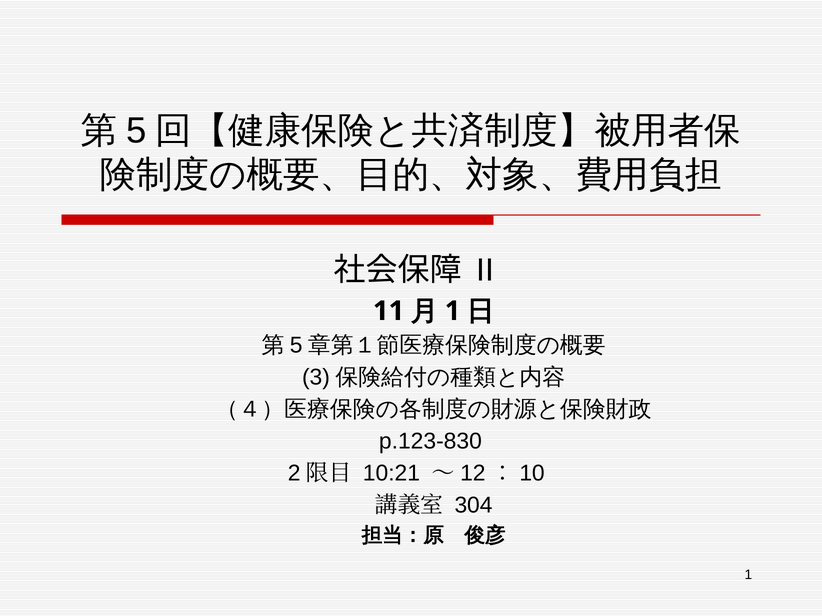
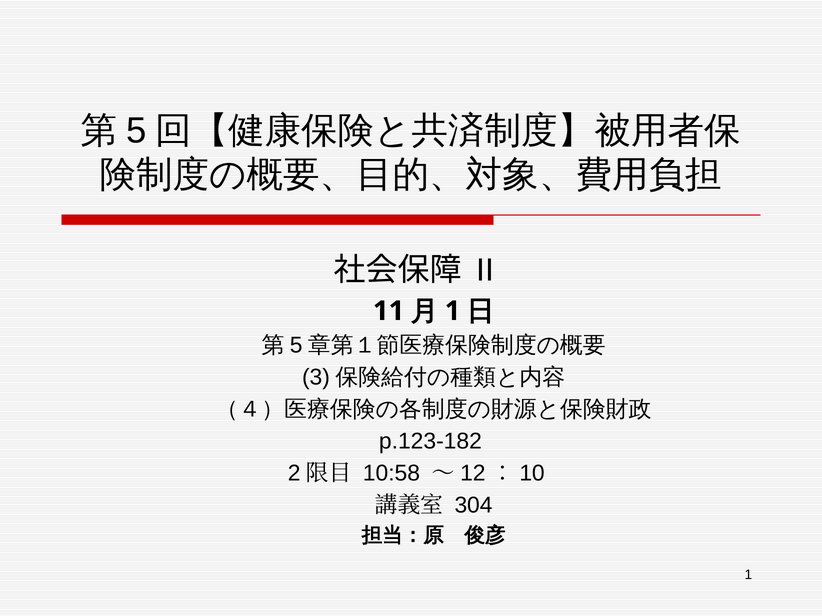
p.123-830: p.123-830 -> p.123-182 (430, 441)
10:21: 10:21 -> 10:58 (391, 473)
